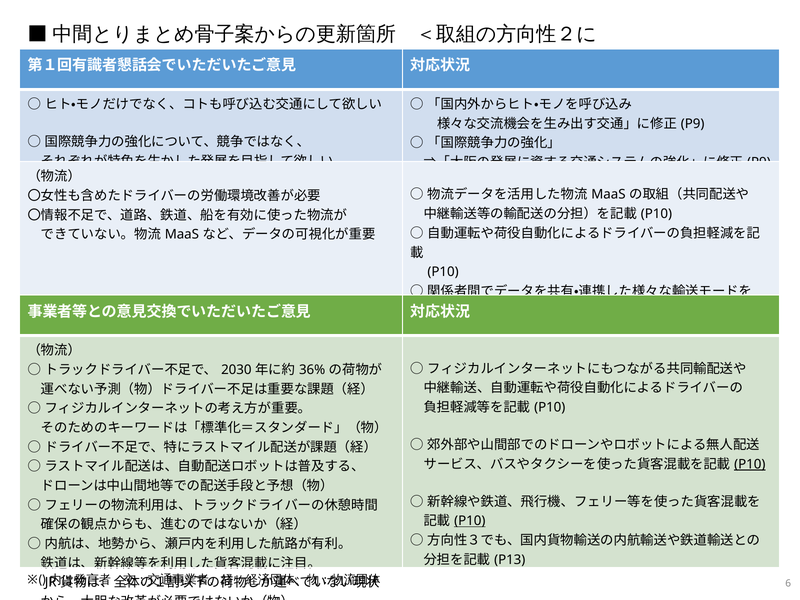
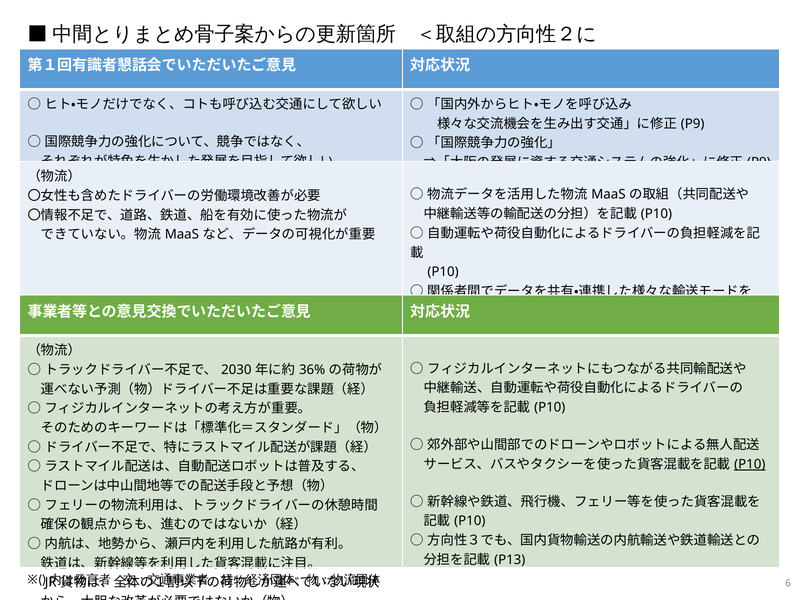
P10 underline: present -> none (470, 521)
